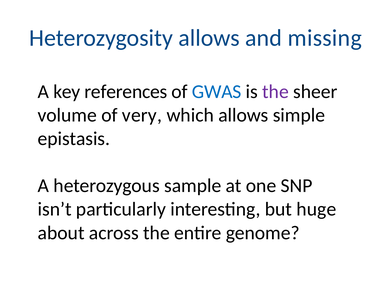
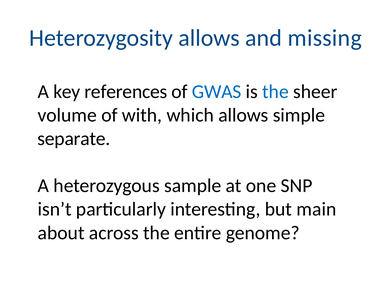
the colour: purple -> blue (275, 92)
very: very -> with (142, 115)
epistasis: epistasis -> separate (74, 139)
huge: huge -> main (316, 209)
